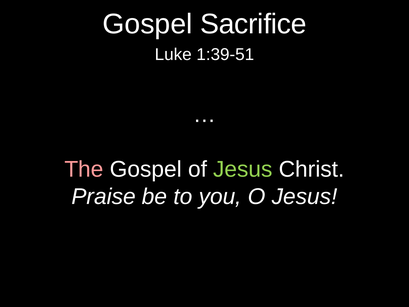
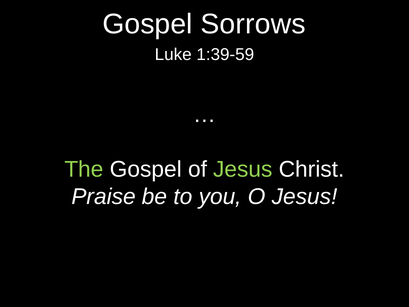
Sacrifice: Sacrifice -> Sorrows (253, 24)
1:39-51: 1:39-51 -> 1:39-59 (225, 55)
The colour: pink -> light green (84, 169)
